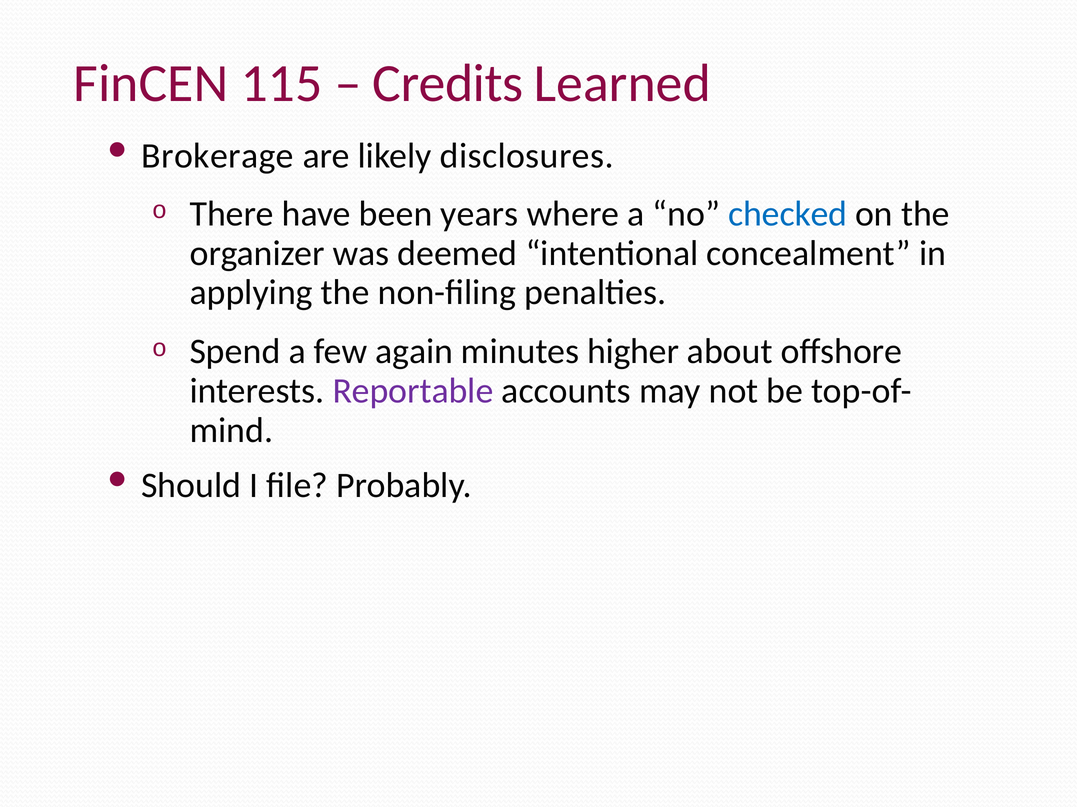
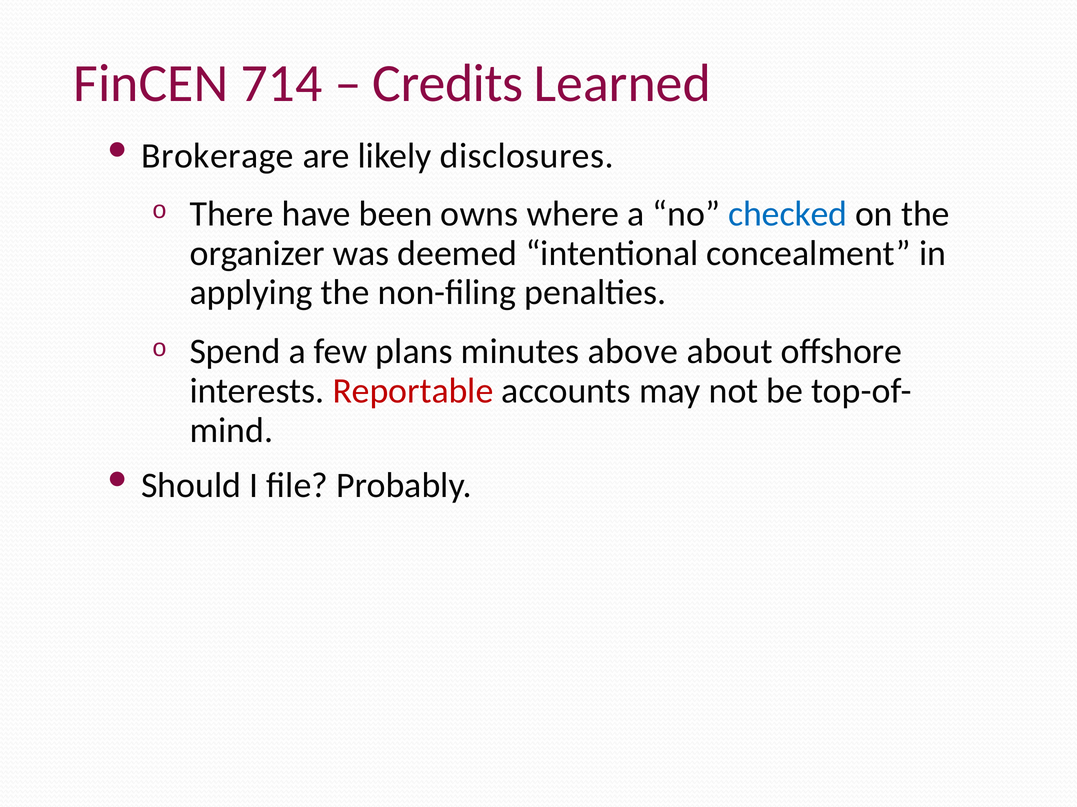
115: 115 -> 714 (281, 84)
years: years -> owns (479, 214)
again: again -> plans (414, 352)
higher: higher -> above (633, 352)
Reportable colour: purple -> red (413, 391)
